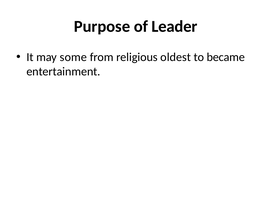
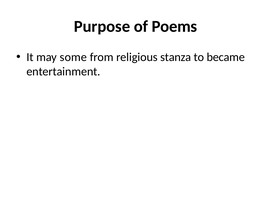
Leader: Leader -> Poems (174, 26)
oldest: oldest -> stanza (176, 57)
